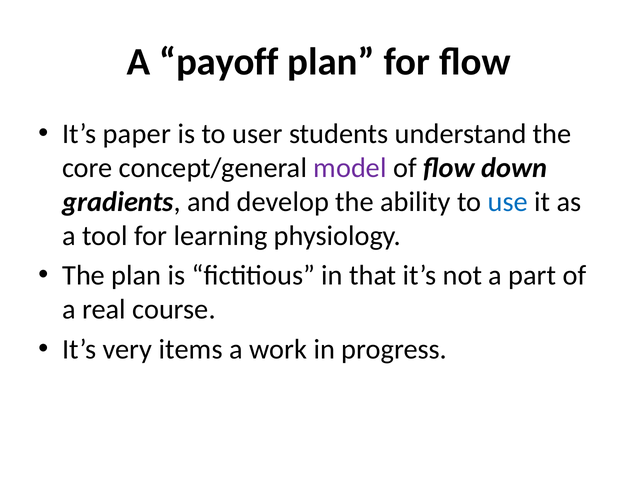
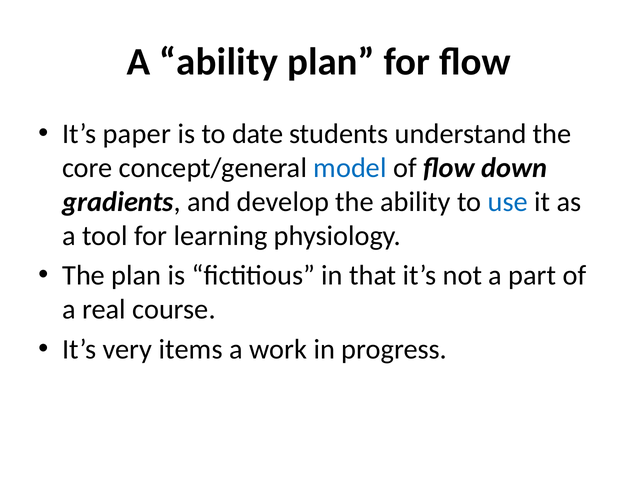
A payoff: payoff -> ability (219, 62)
user: user -> date (258, 134)
model colour: purple -> blue (350, 168)
